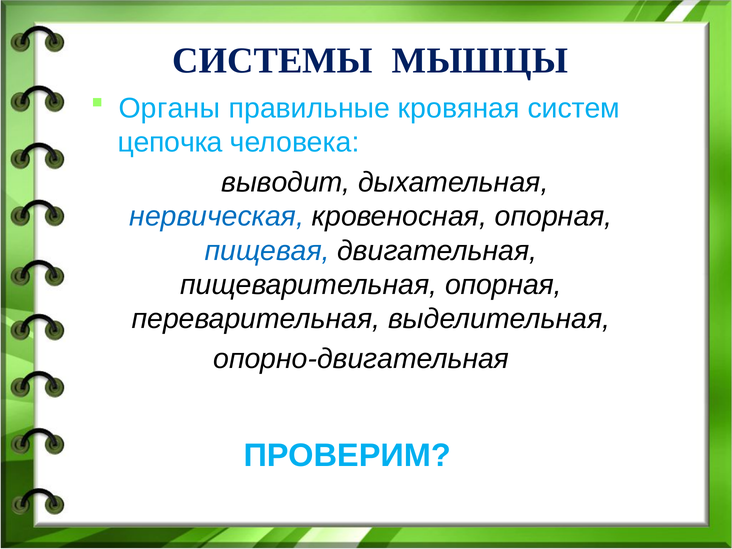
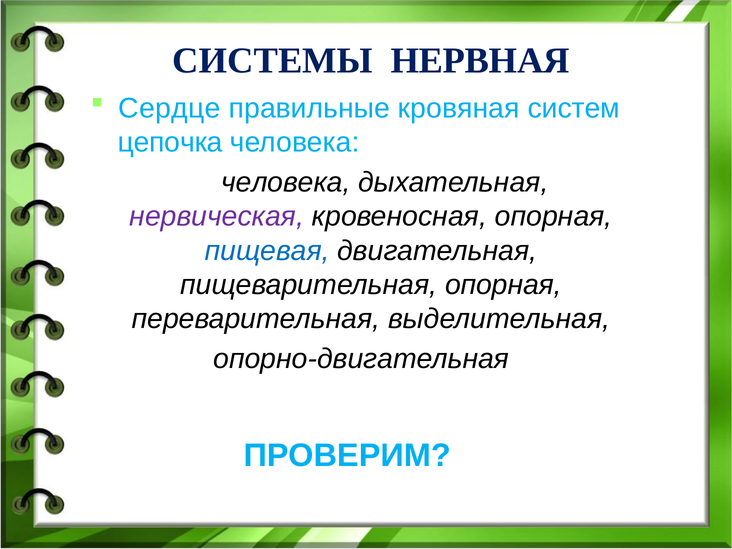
МЫШЦЫ: МЫШЦЫ -> НЕРВНАЯ (480, 61)
Органы: Органы -> Сердце (169, 108)
выводит: выводит -> человека (286, 182)
нервическая colour: blue -> purple (217, 216)
